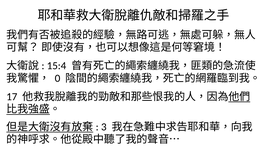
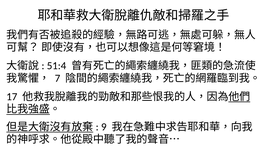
15:4: 15:4 -> 51:4 (57, 66)
0: 0 -> 7 (57, 78)
3: 3 -> 9 (104, 127)
